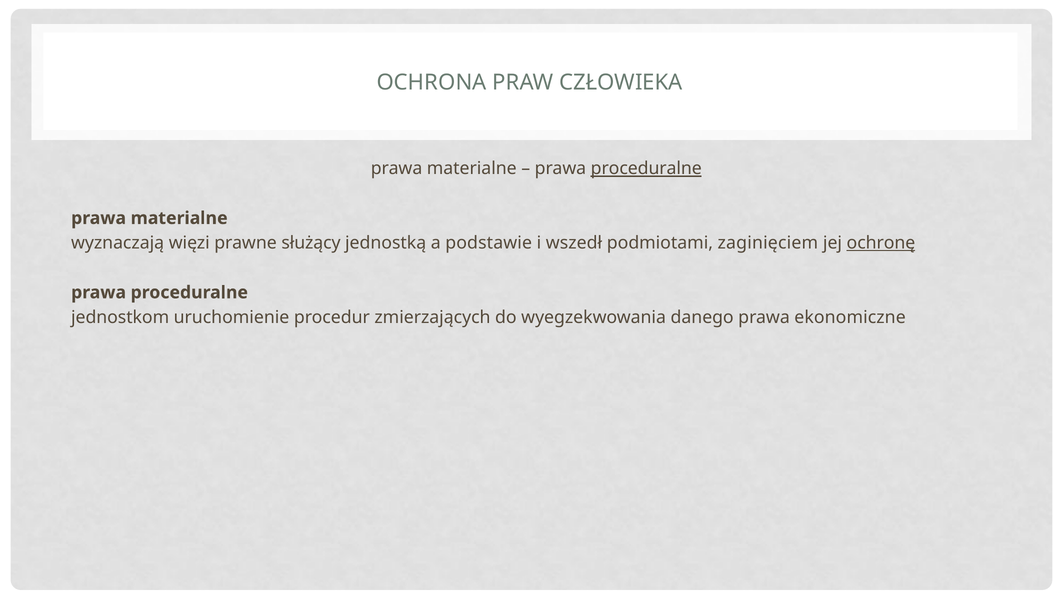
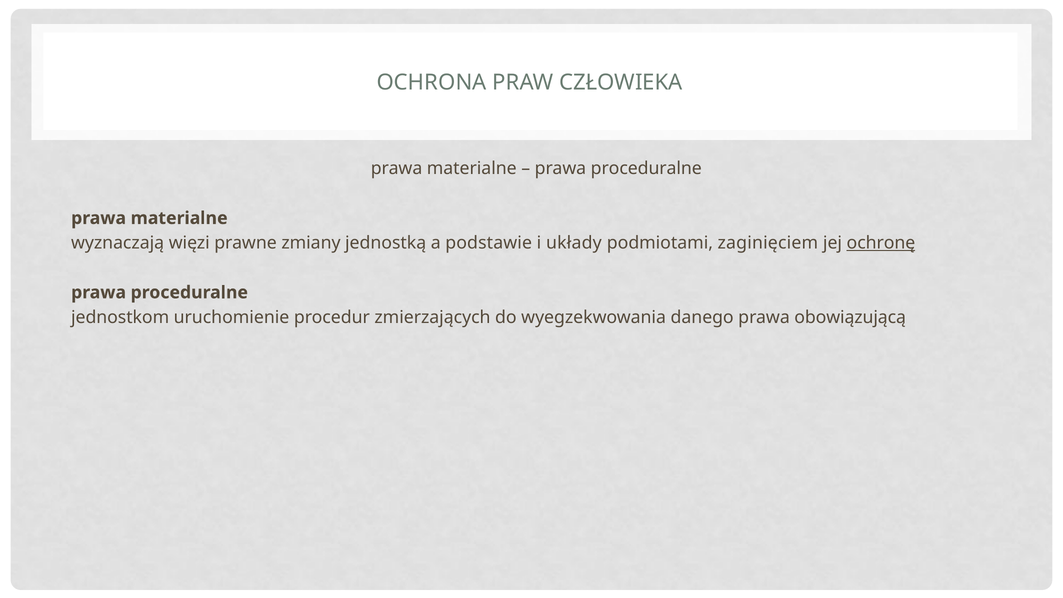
proceduralne underline: present -> none (646, 169)
służący: służący -> zmiany (311, 243)
wszedł: wszedł -> układy (574, 243)
ekonomiczne: ekonomiczne -> obowiązującą (850, 317)
